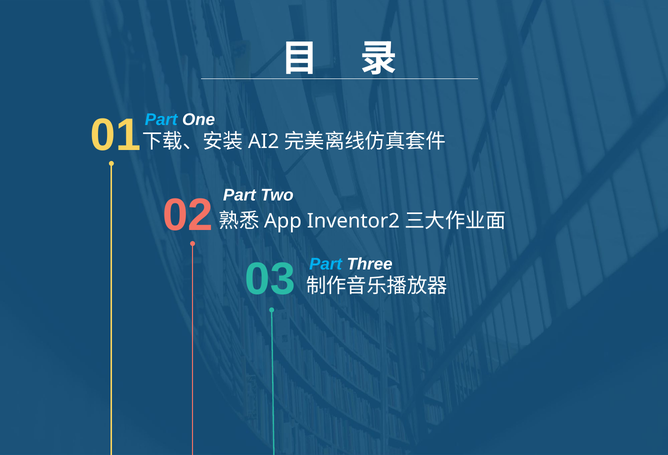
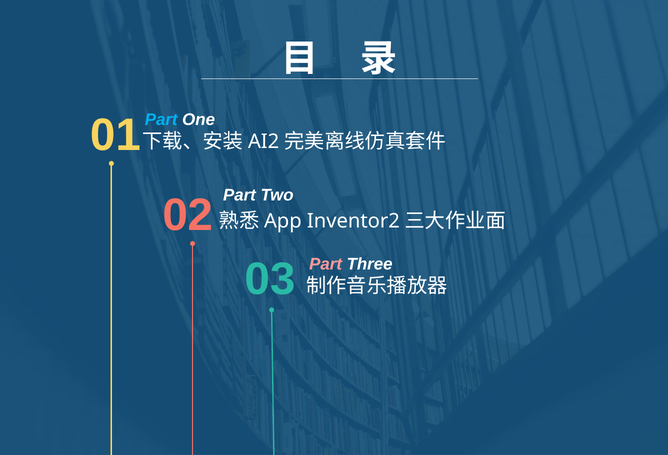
Part colour: light blue -> pink (326, 264)
